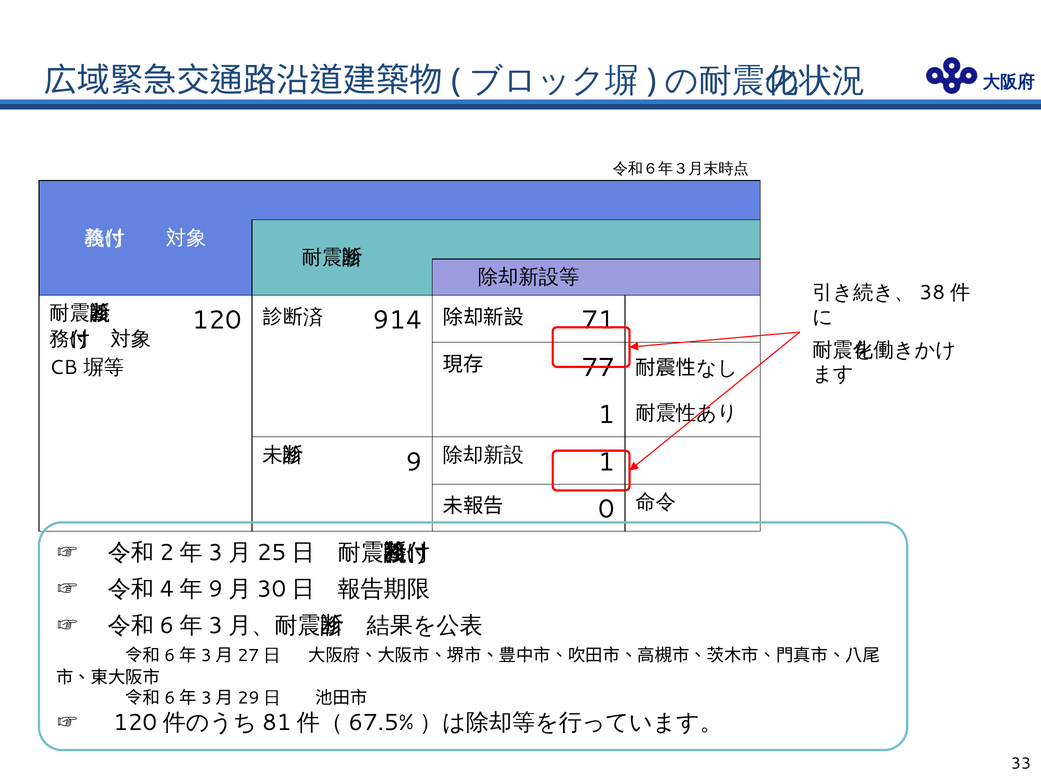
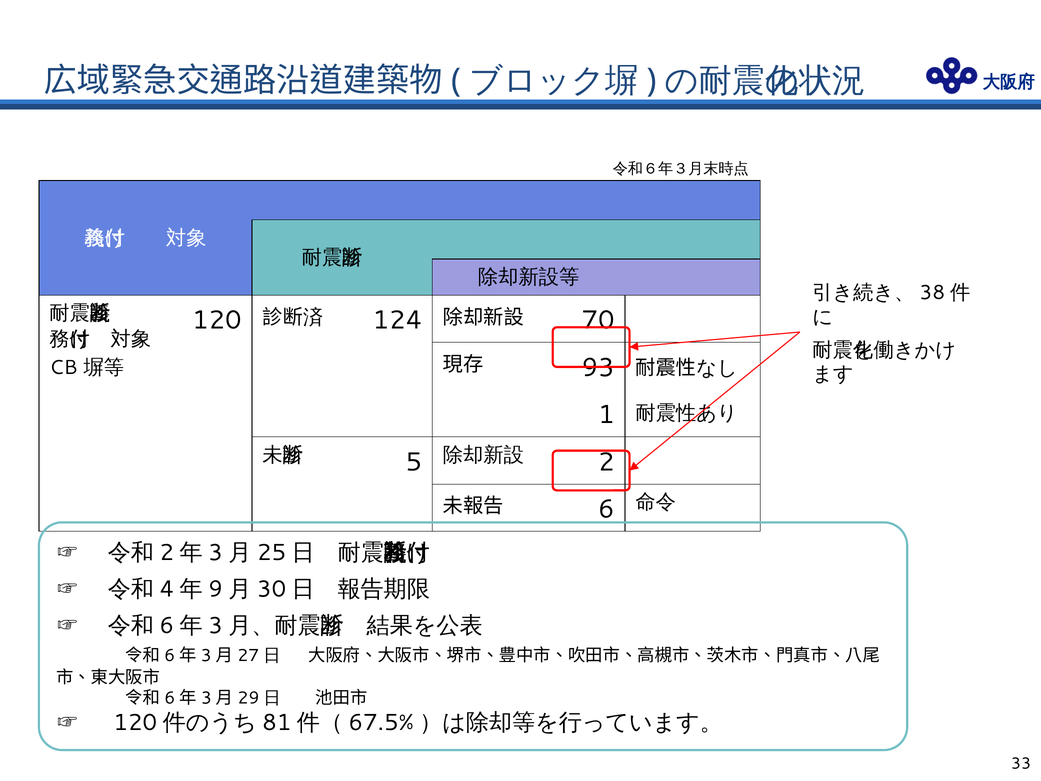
914: 914 -> 124 (397, 320)
71: 71 -> 70 (598, 320)
77: 77 -> 93 (598, 367)
9: 9 -> 5 (414, 462)
1: 1 -> 2 (606, 462)
0: 0 -> 6 (606, 509)
